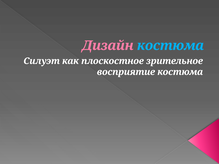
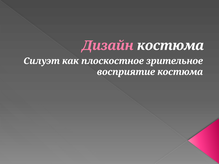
костюма colour: light blue -> white (170, 46)
